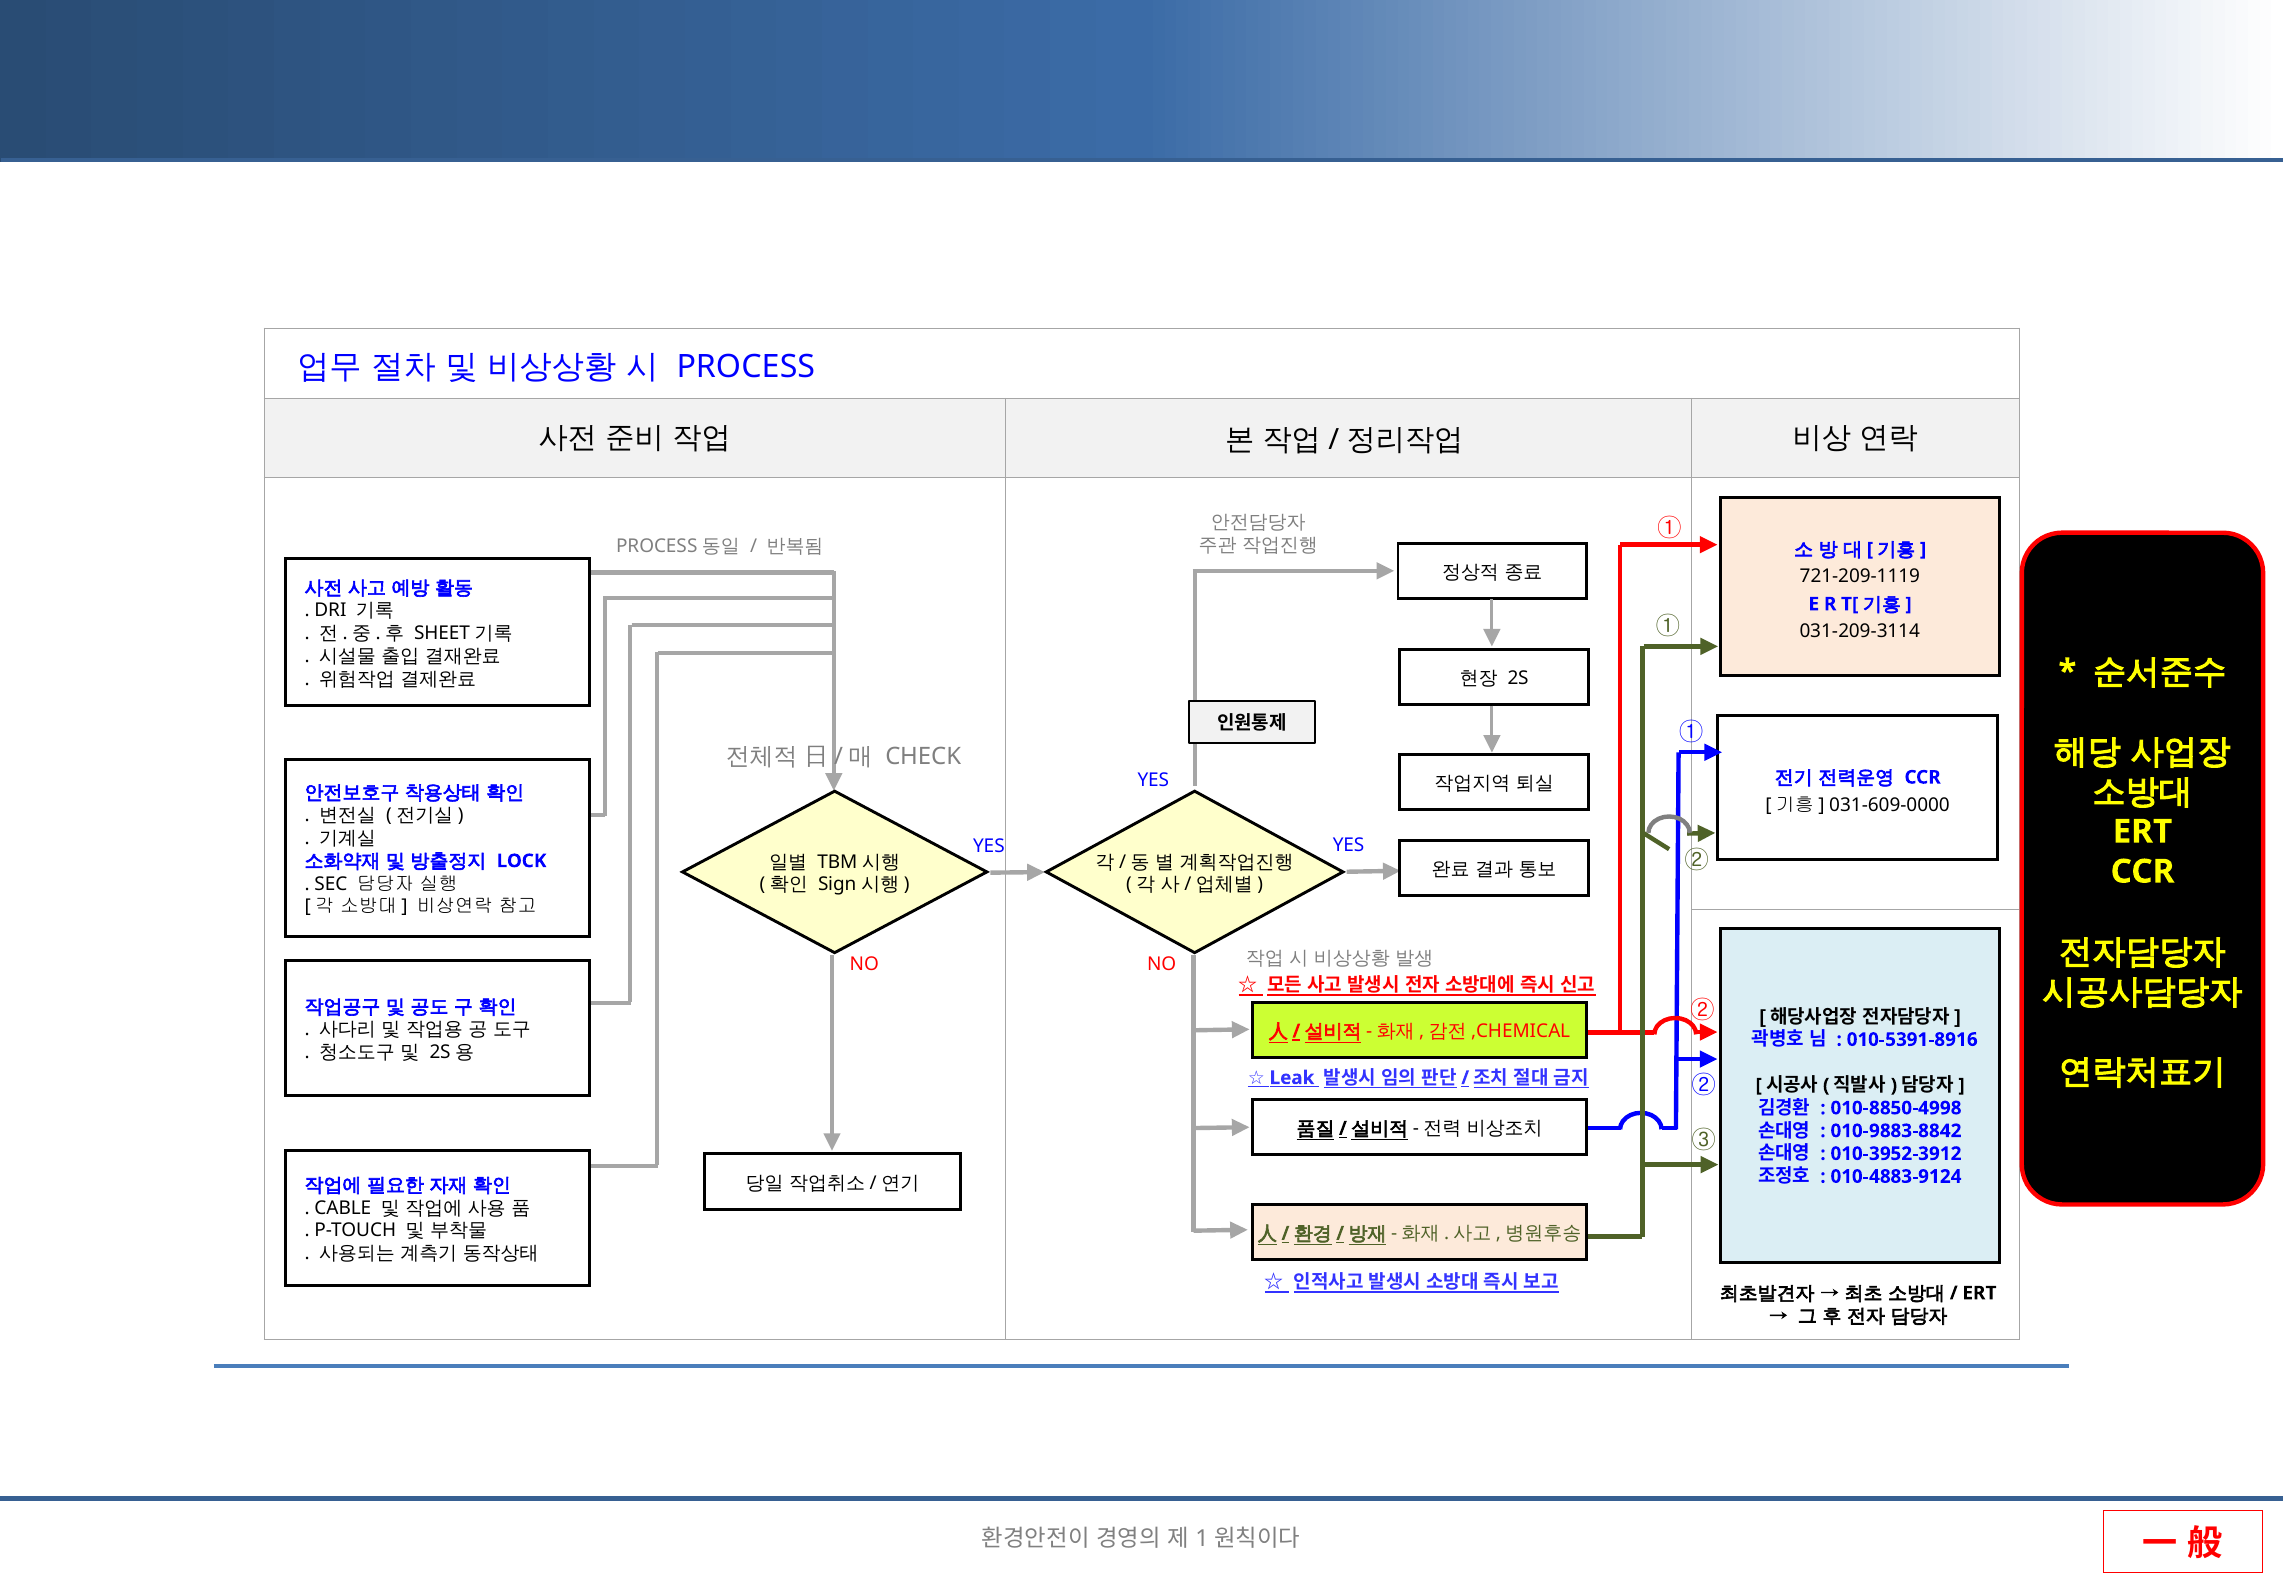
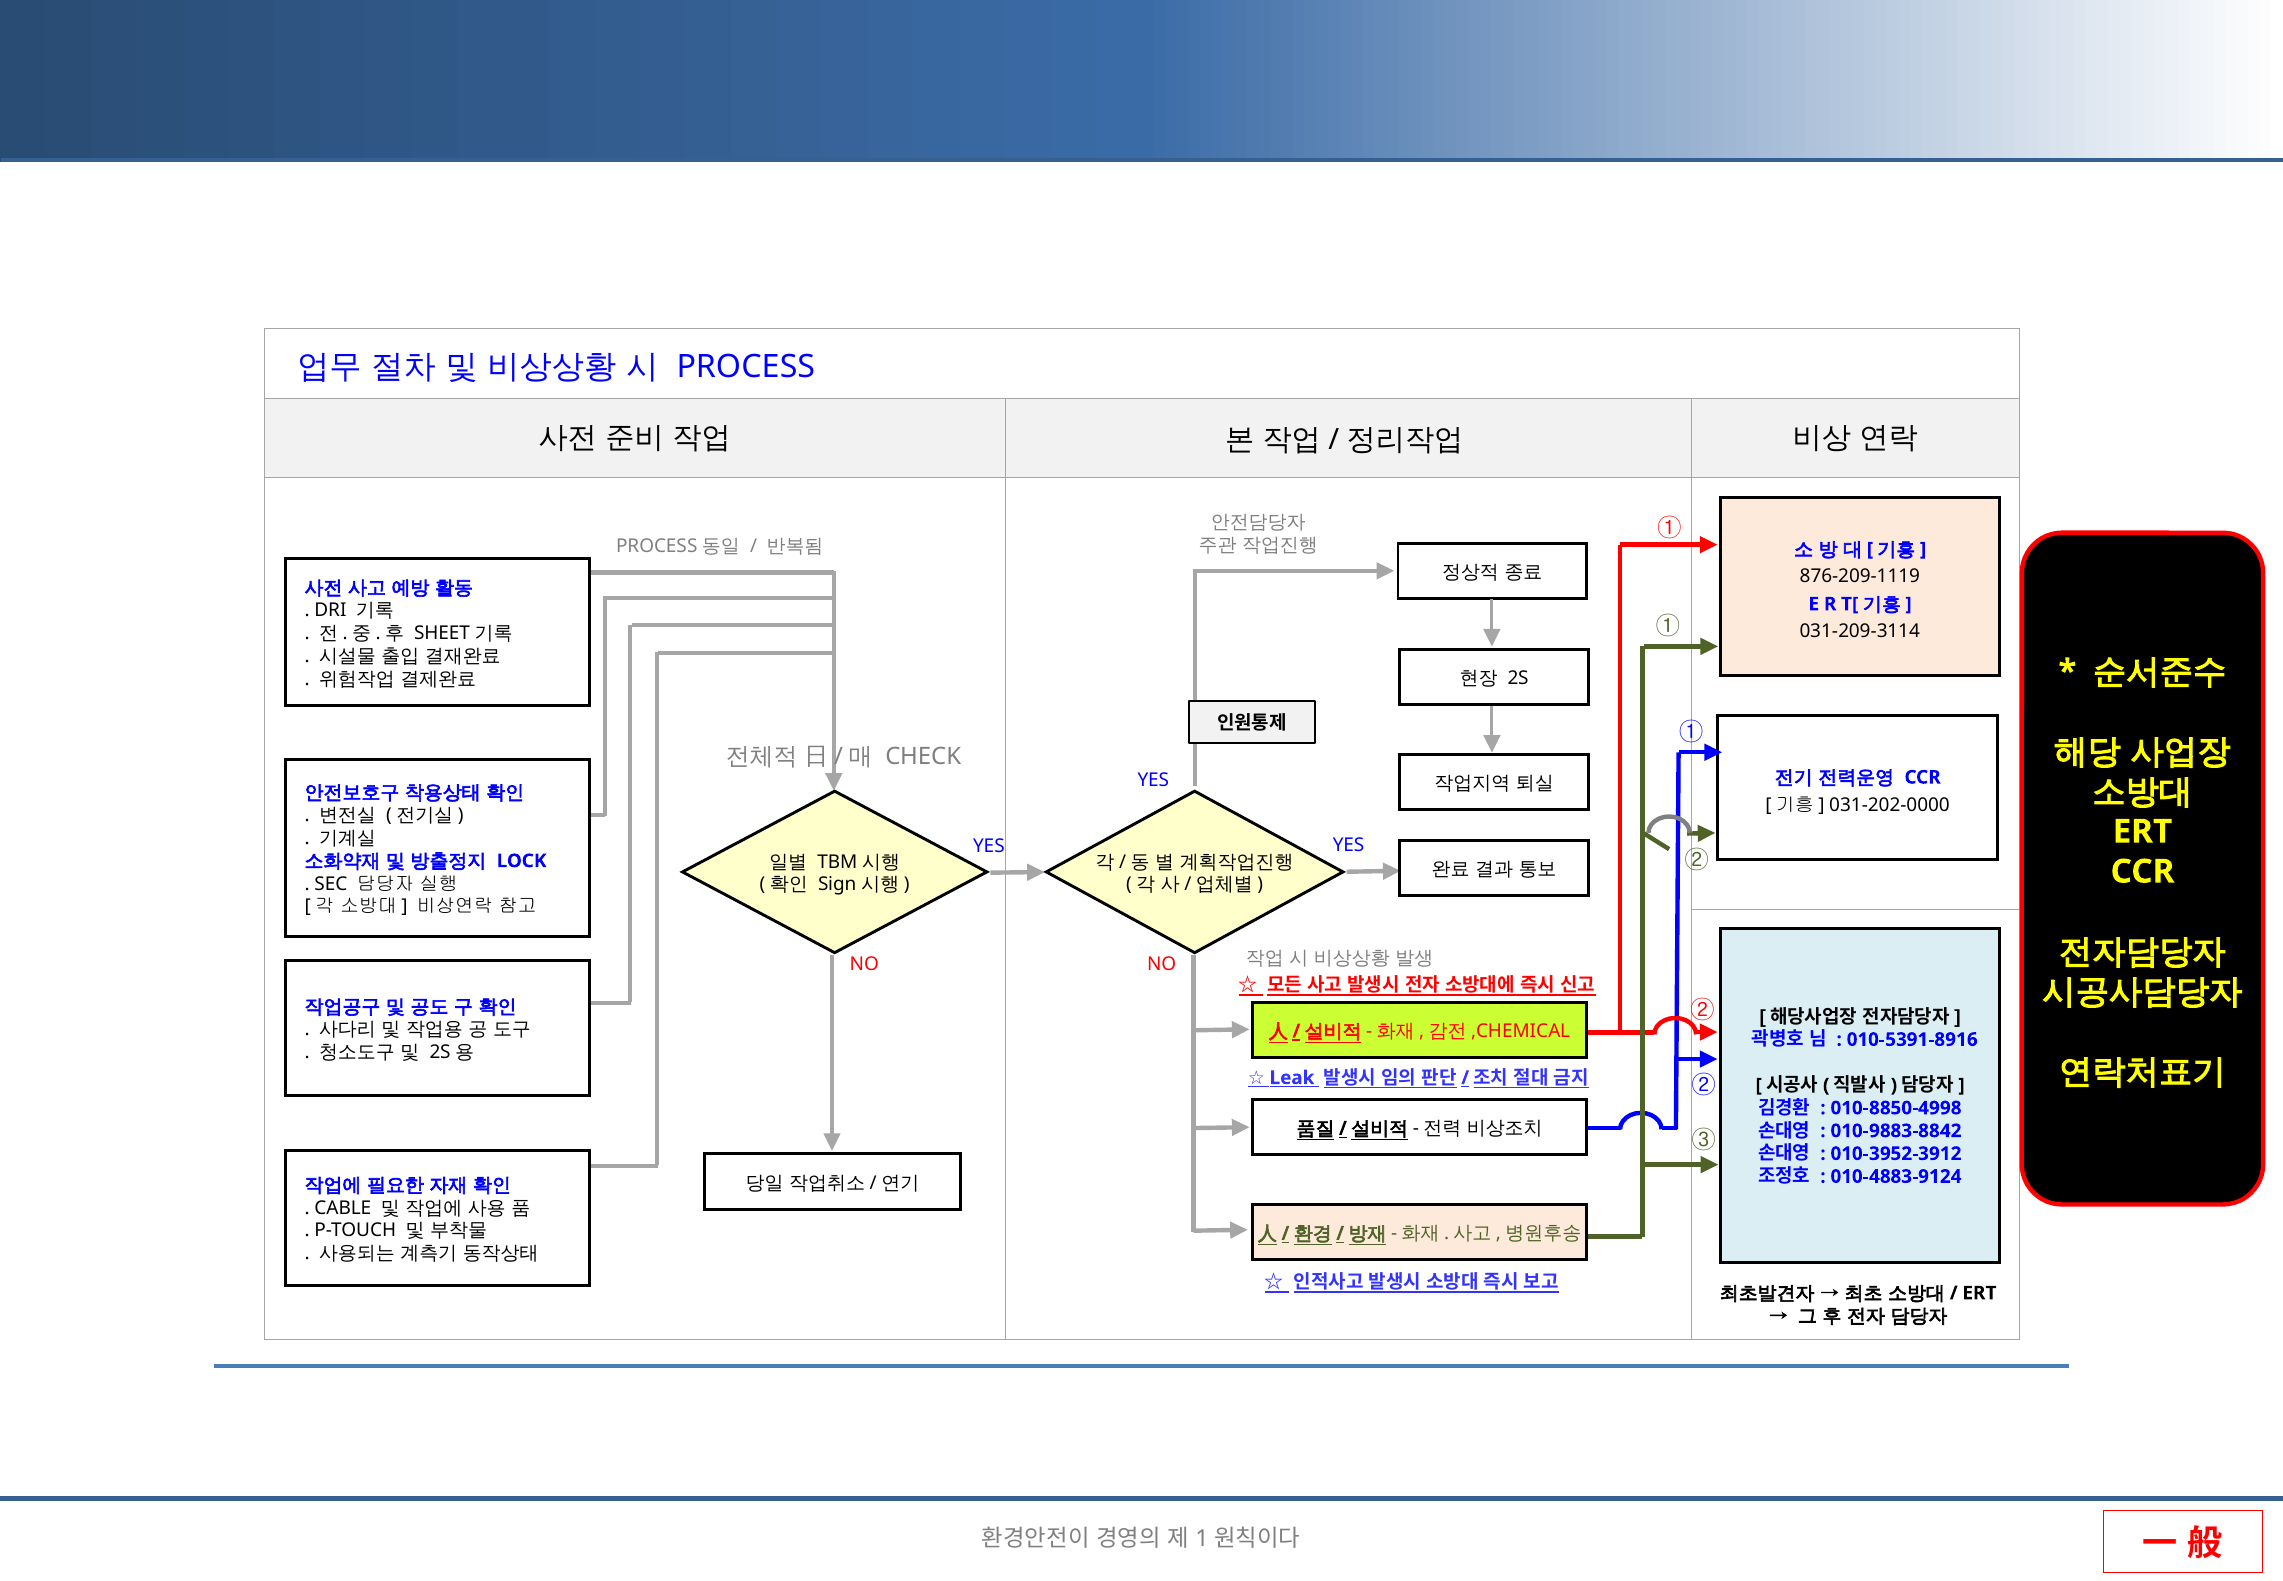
721-209-1119: 721-209-1119 -> 876-209-1119 (1860, 576)
031-609-0000: 031-609-0000 -> 031-202-0000 (1890, 804)
